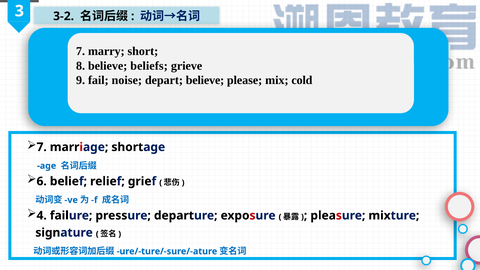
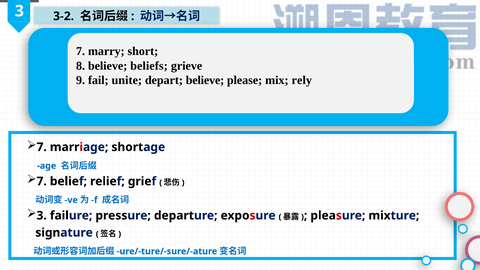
noise: noise -> unite (127, 80)
cold: cold -> rely (302, 80)
6: 6 -> 7 (42, 181)
4: 4 -> 3 (42, 215)
